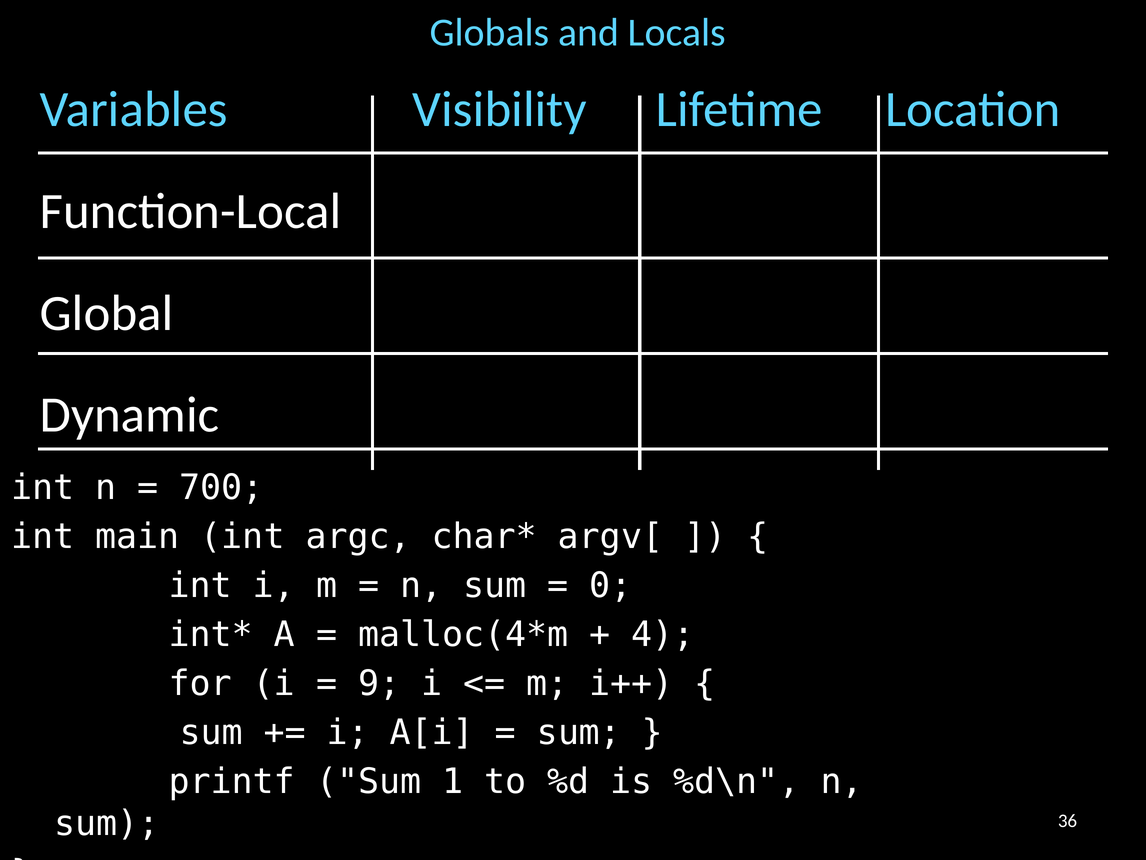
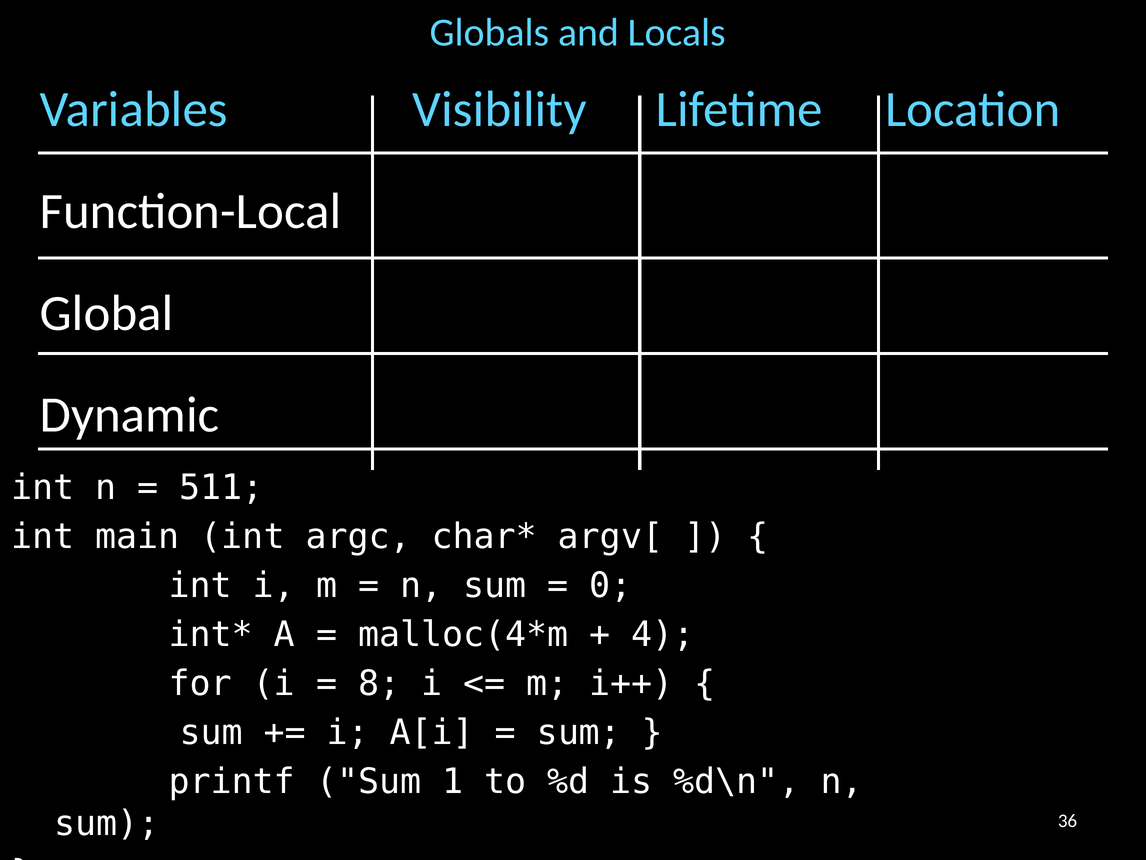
700: 700 -> 511 (222, 487)
9: 9 -> 8 (379, 683)
